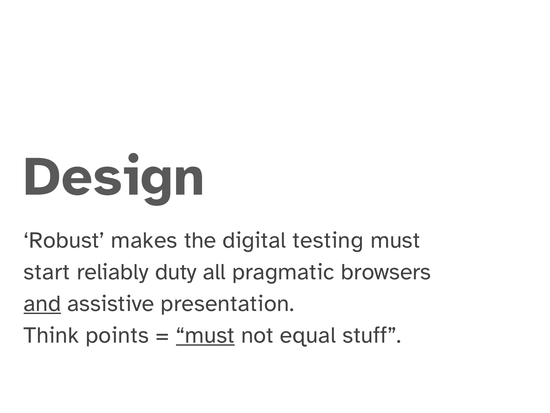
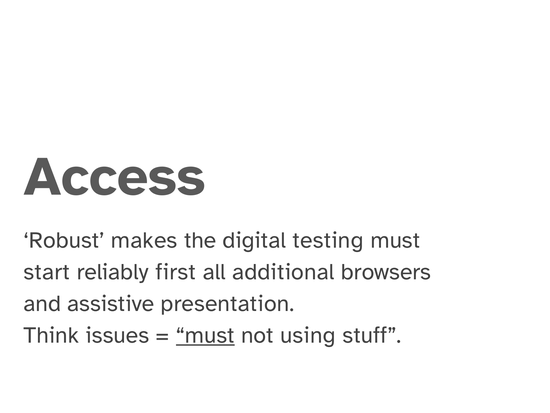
Design: Design -> Access (115, 176)
duty: duty -> first (176, 272)
pragmatic: pragmatic -> additional (283, 272)
and underline: present -> none (42, 303)
points: points -> issues (117, 335)
equal: equal -> using (308, 335)
